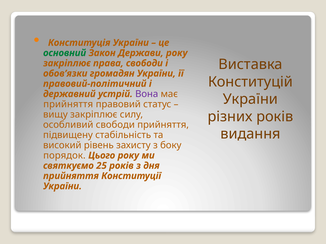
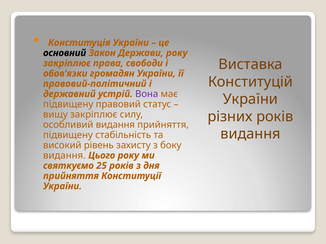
основний colour: green -> black (65, 53)
прийняття: прийняття -> підвищену (68, 104)
особливий свободи: свободи -> видання (115, 125)
порядок: порядок -> видання (64, 156)
